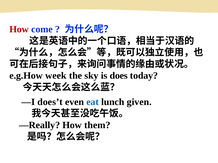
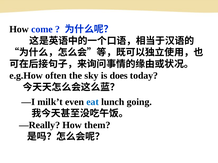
How colour: red -> black (19, 29)
week: week -> often (56, 76)
does’t: does’t -> milk’t (50, 102)
given: given -> going (139, 102)
